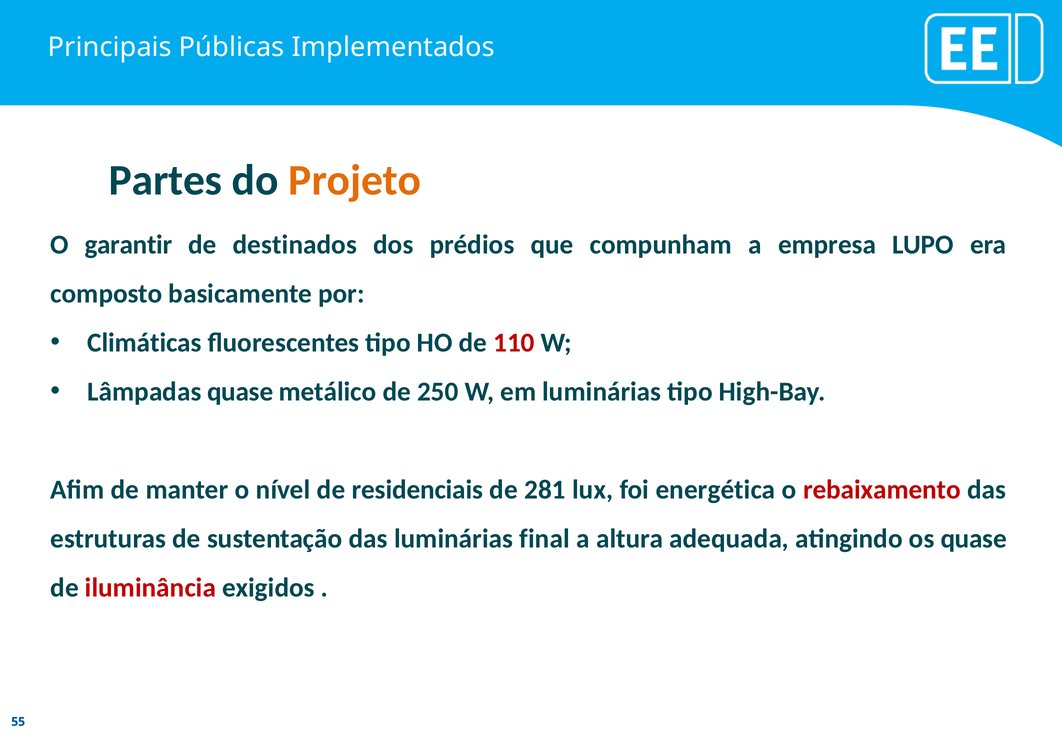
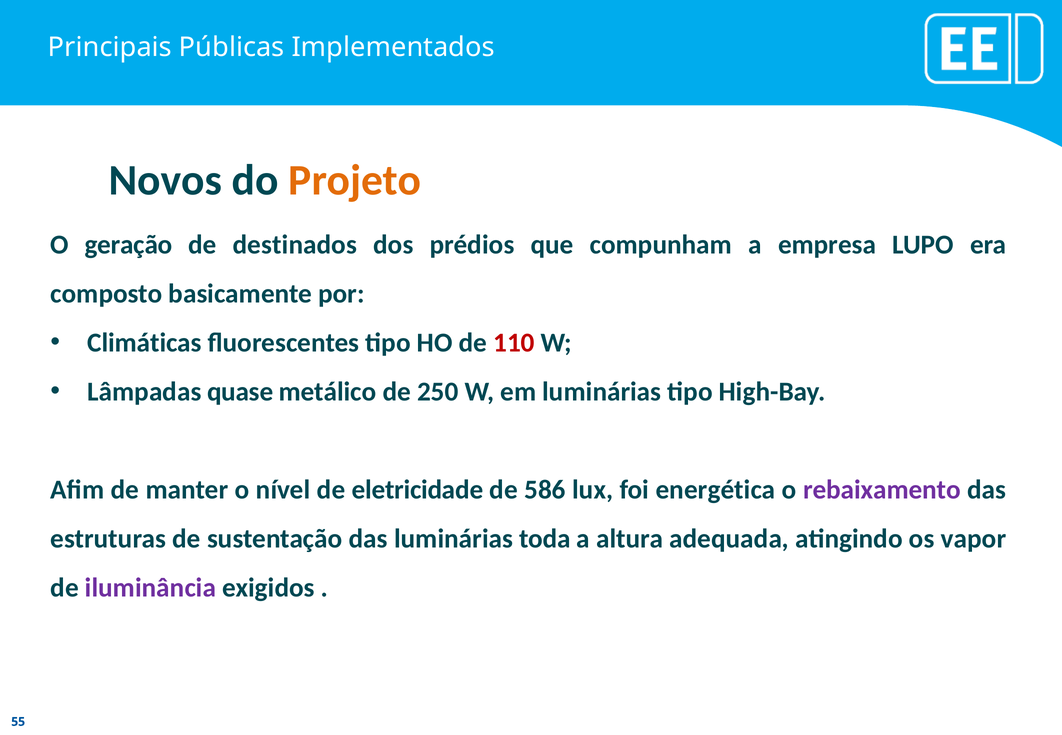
Partes: Partes -> Novos (165, 181)
garantir: garantir -> geração (129, 245)
residenciais: residenciais -> eletricidade (418, 490)
281: 281 -> 586 (545, 490)
rebaixamento colour: red -> purple (882, 490)
final: final -> toda (545, 539)
os quase: quase -> vapor (974, 539)
iluminância colour: red -> purple (150, 588)
